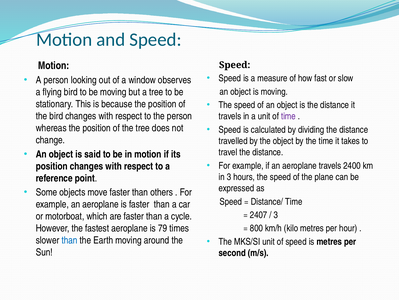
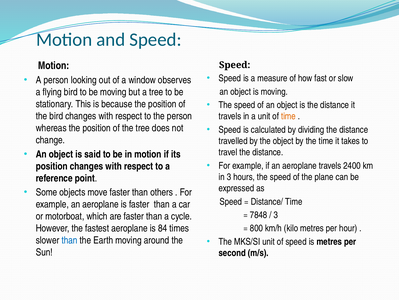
time colour: purple -> orange (288, 116)
2407: 2407 -> 7848 (259, 214)
79: 79 -> 84 (163, 228)
